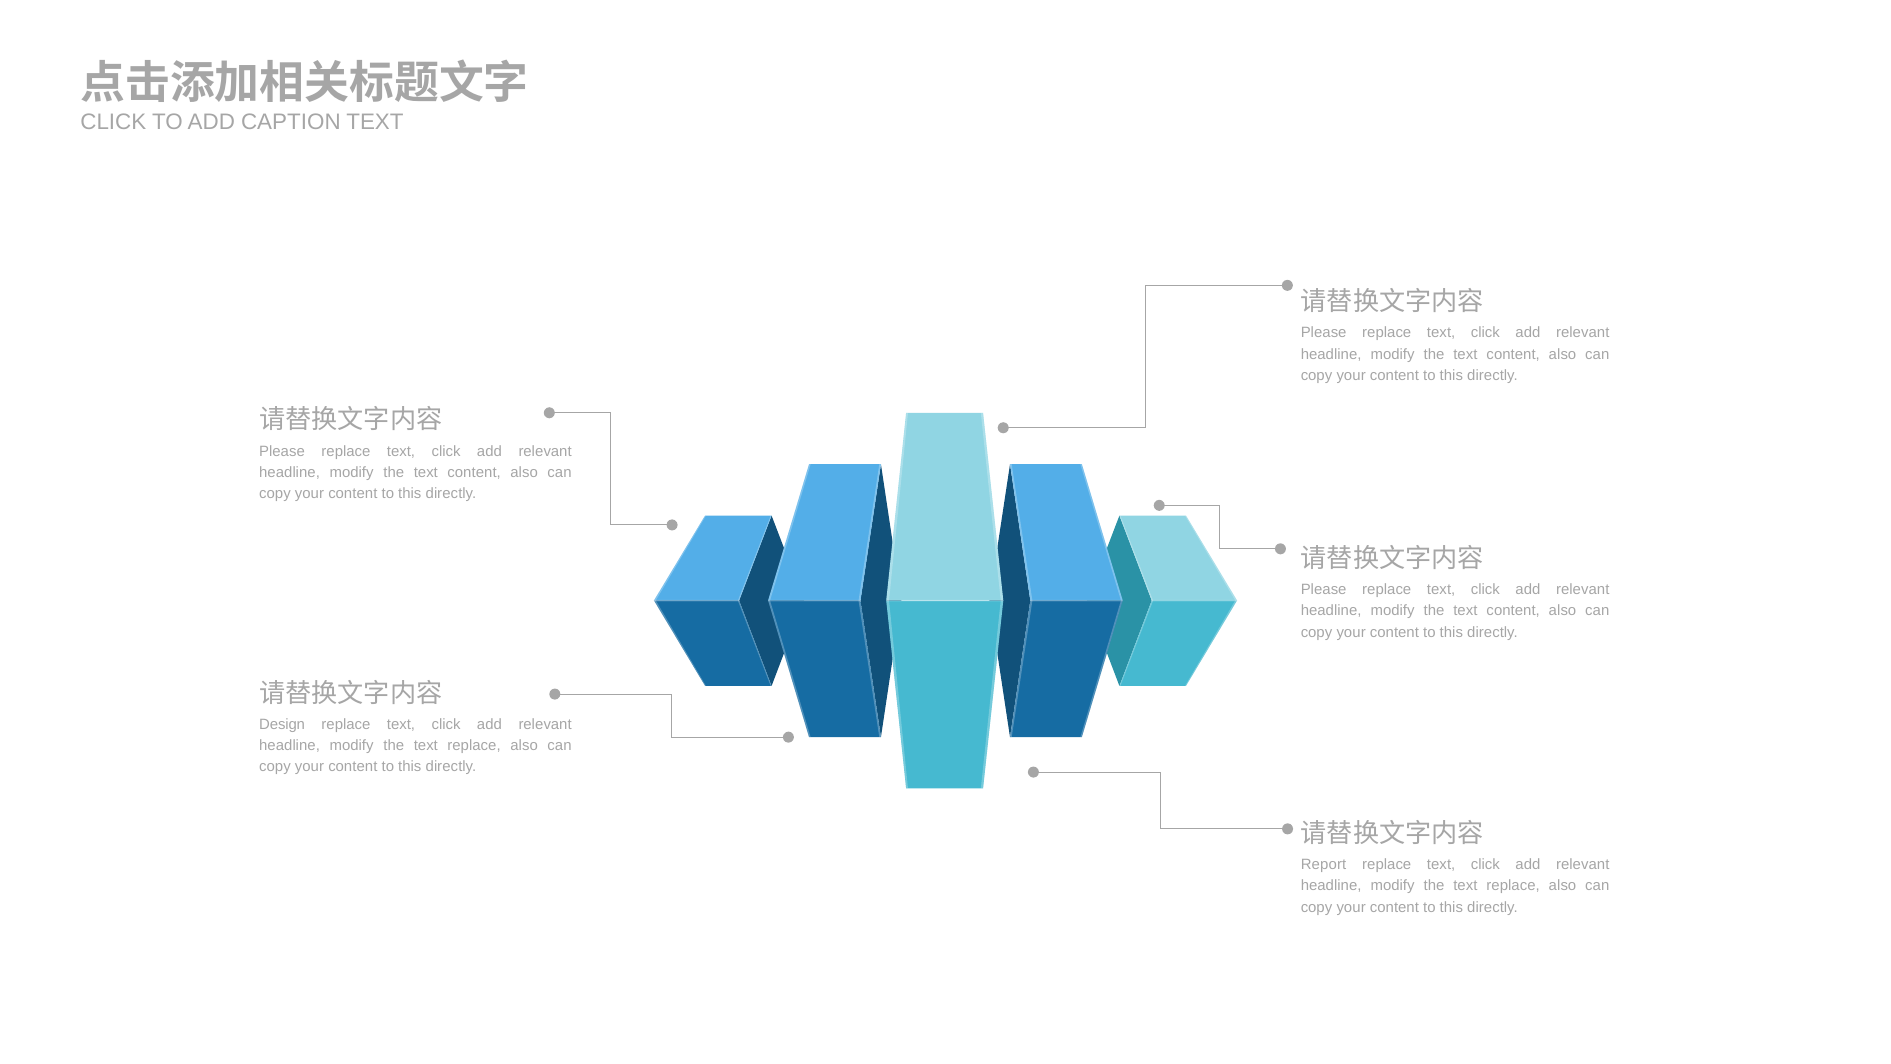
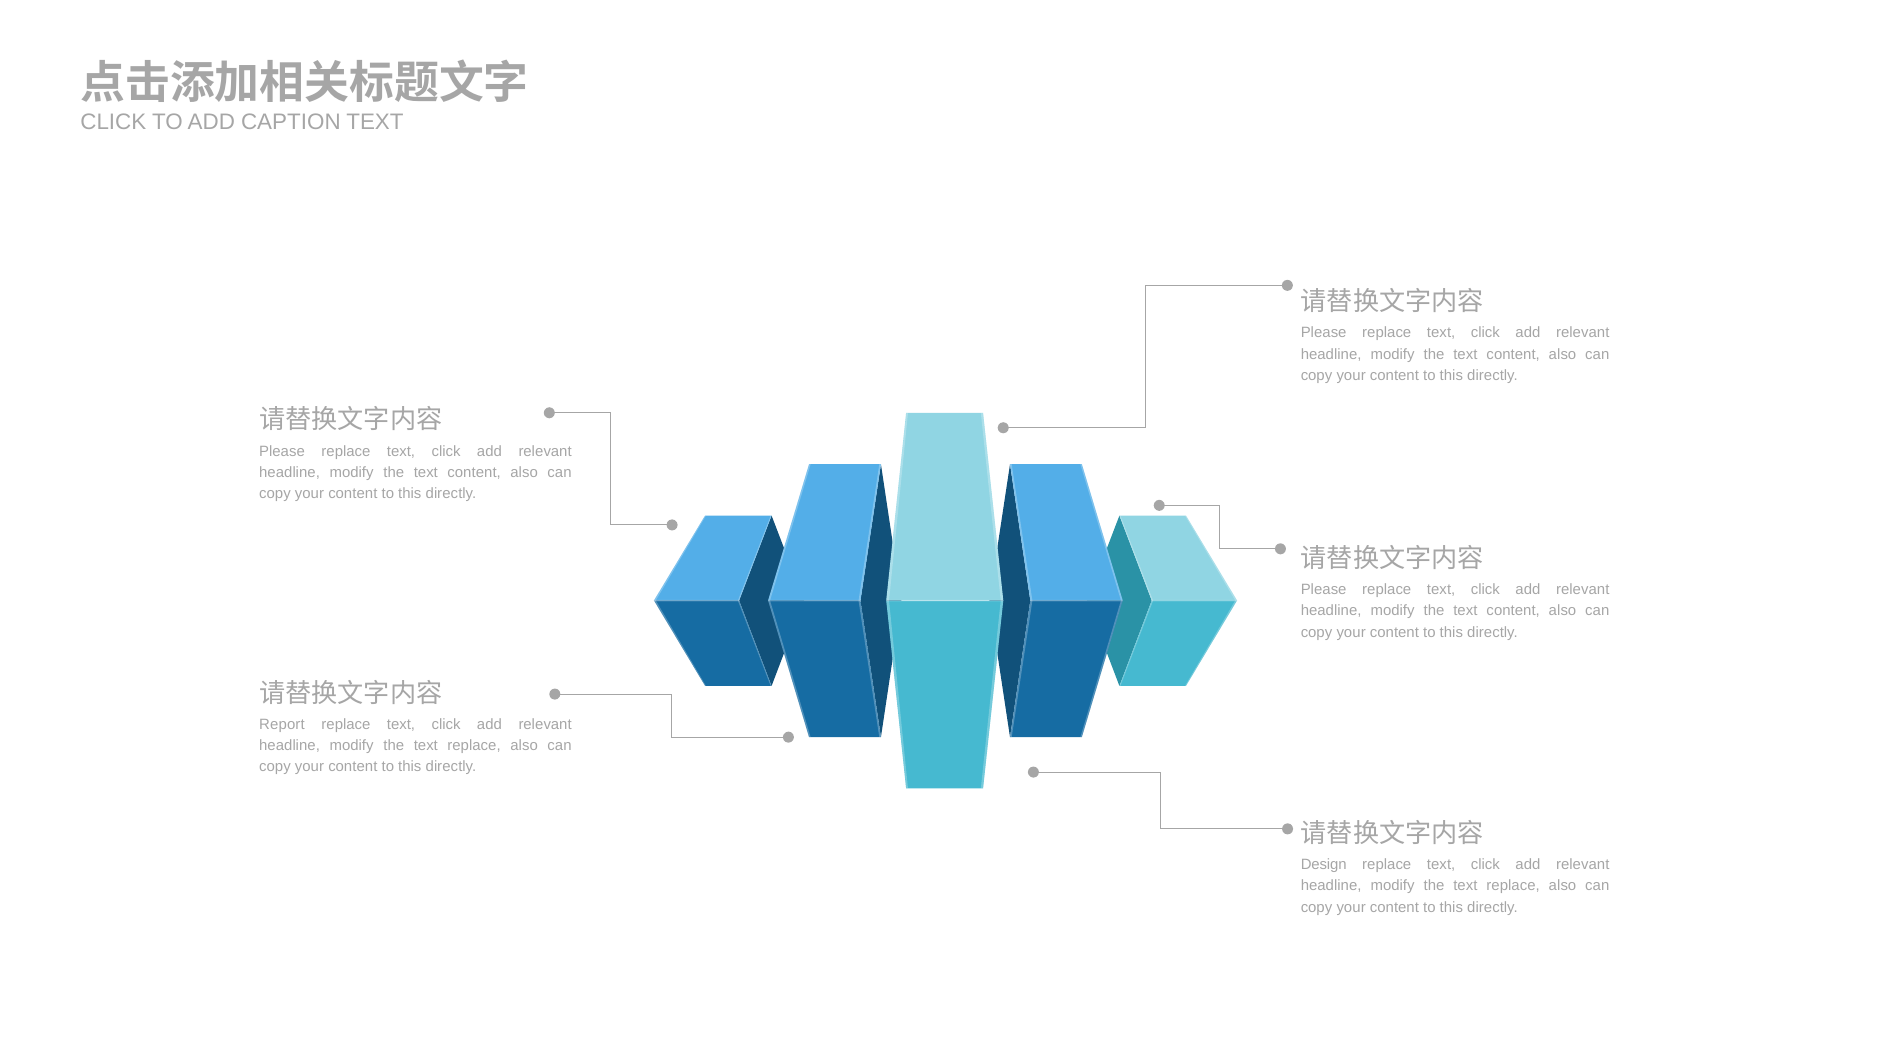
Design: Design -> Report (282, 724)
Report: Report -> Design (1324, 864)
